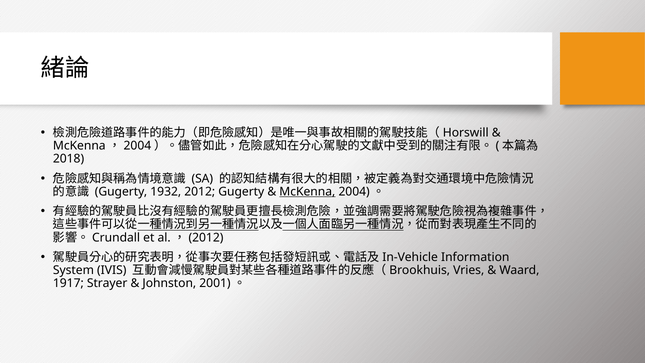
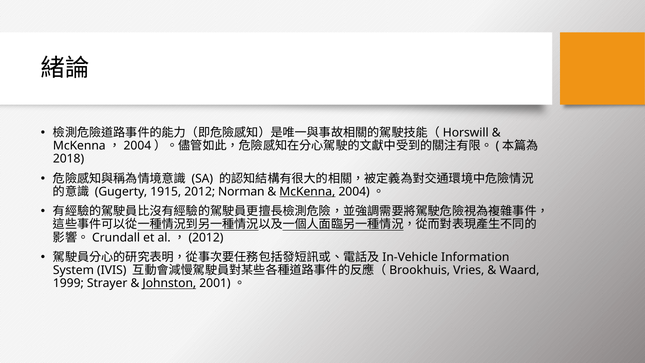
1932: 1932 -> 1915 (166, 191)
2012 Gugerty: Gugerty -> Norman (241, 191)
1917: 1917 -> 1999 (68, 283)
Johnston underline: none -> present (169, 283)
